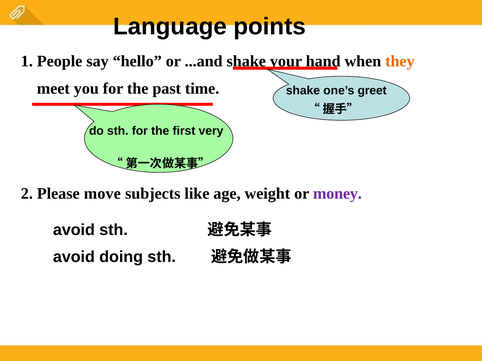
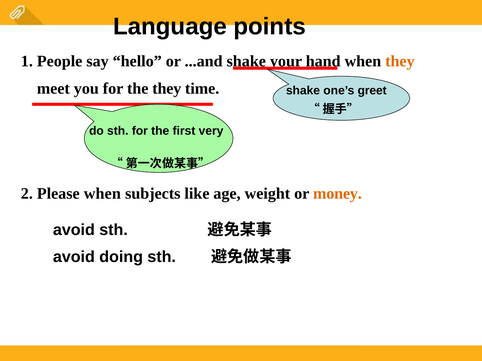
the past: past -> they (167, 89)
Please move: move -> when (102, 194)
money colour: purple -> orange (337, 194)
